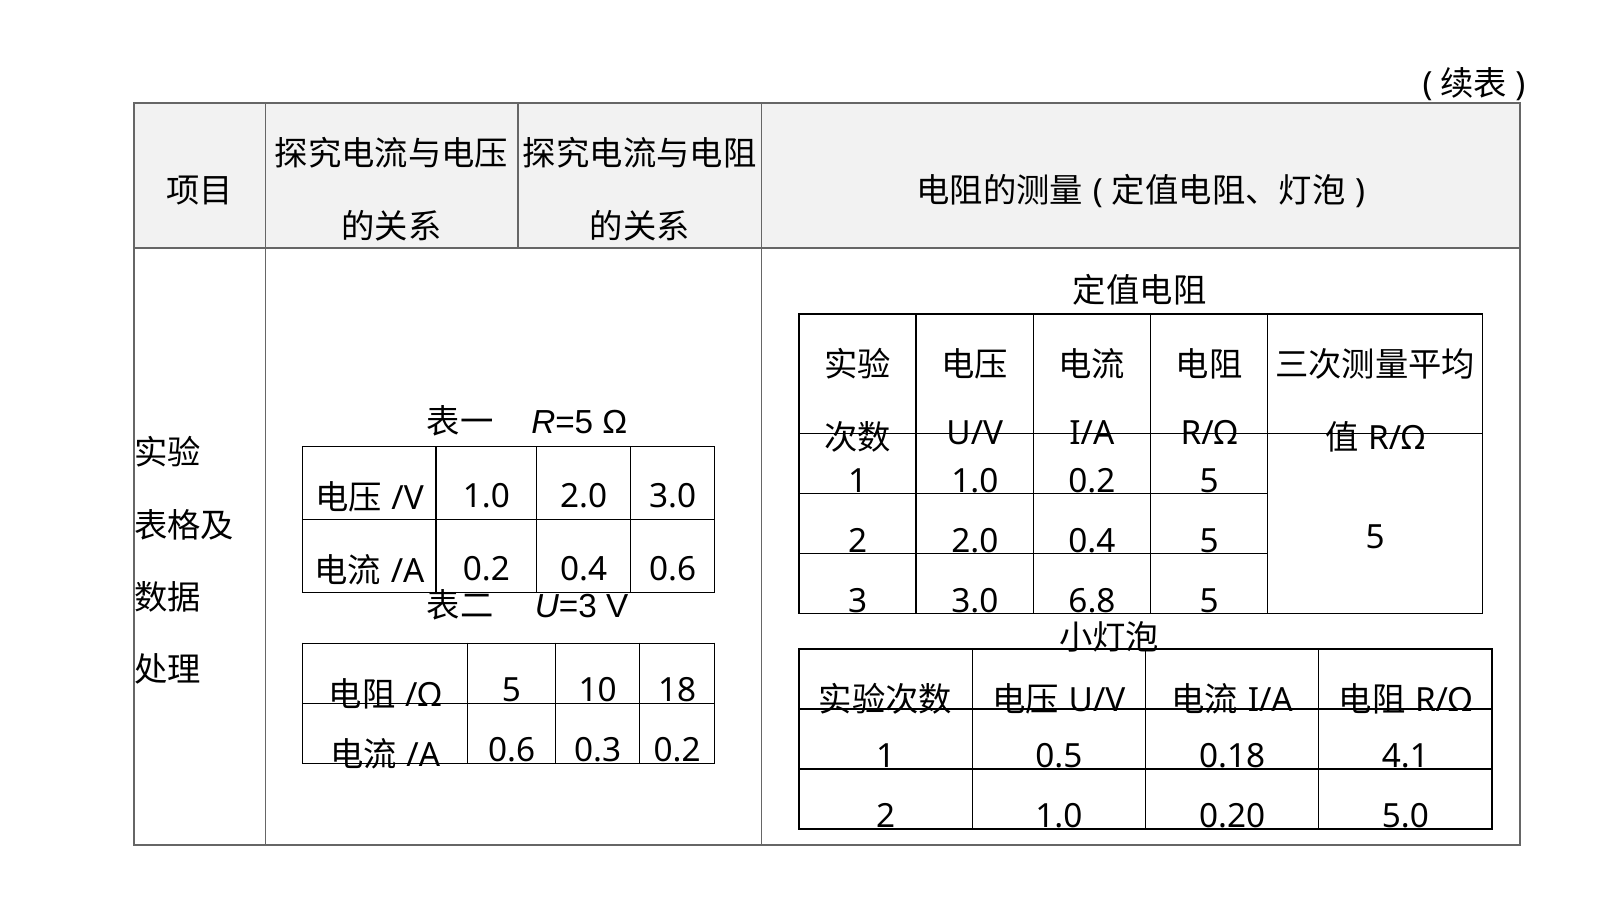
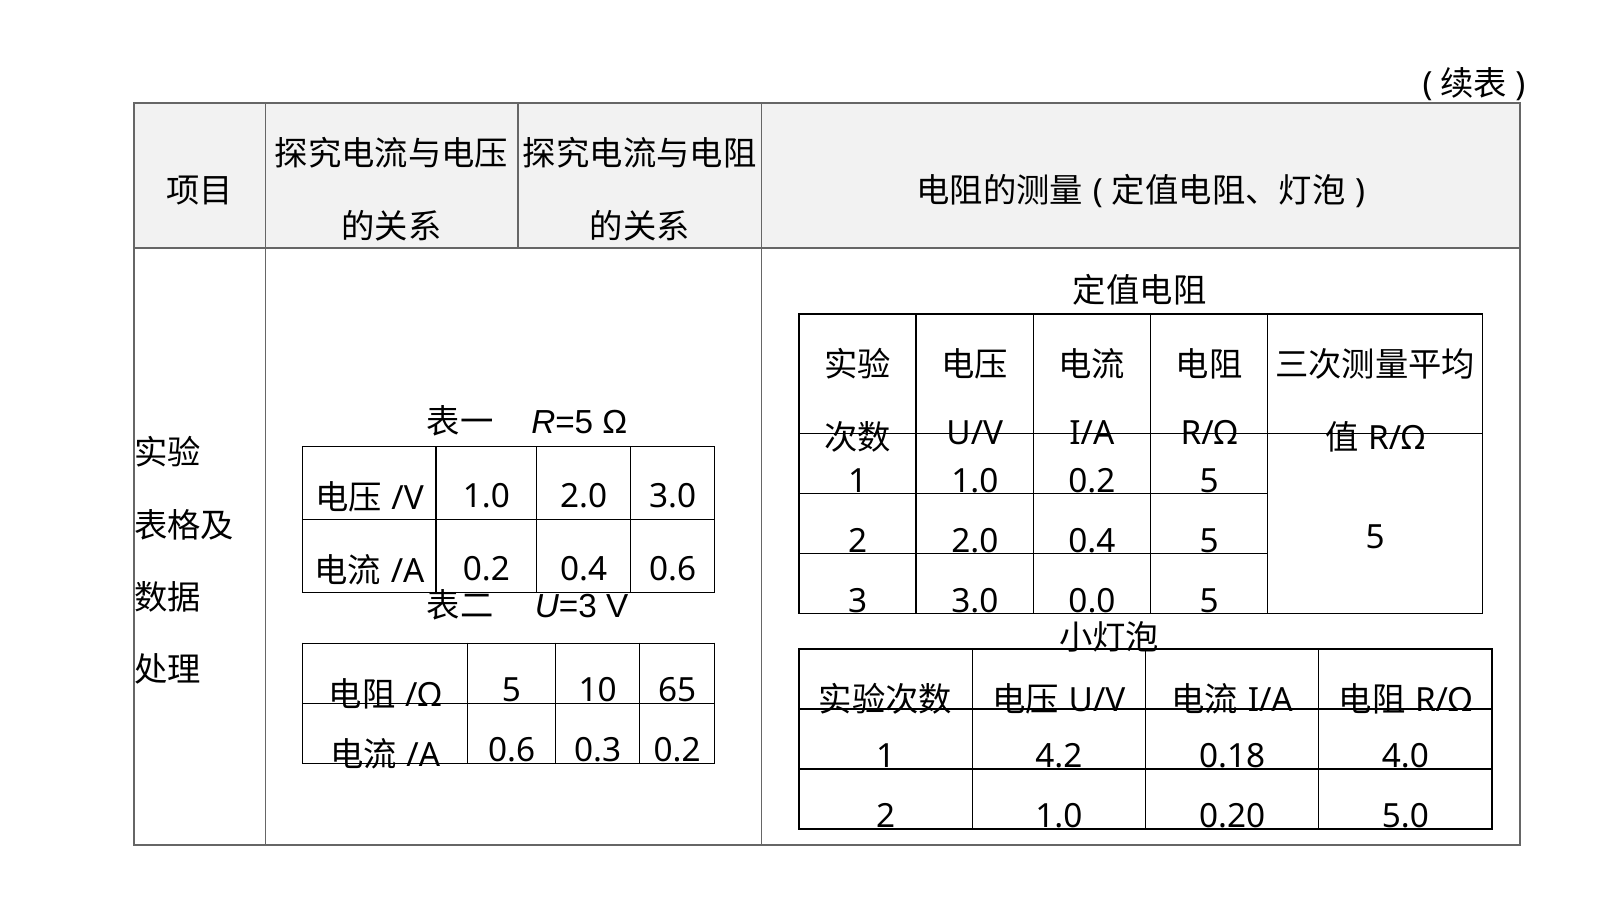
6.8: 6.8 -> 0.0 (1092, 601)
18: 18 -> 65 (677, 691)
0.5: 0.5 -> 4.2 (1059, 757)
4.1: 4.1 -> 4.0 (1405, 757)
